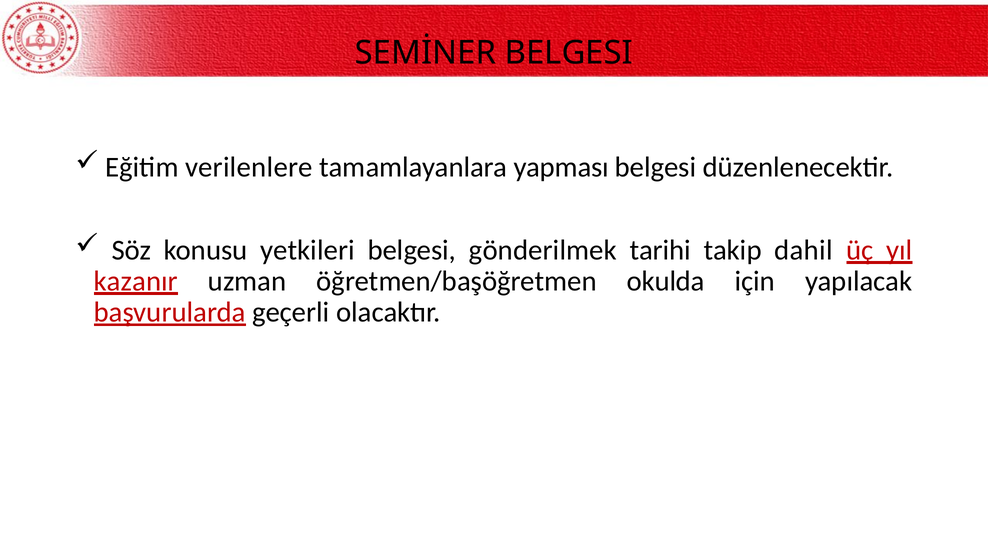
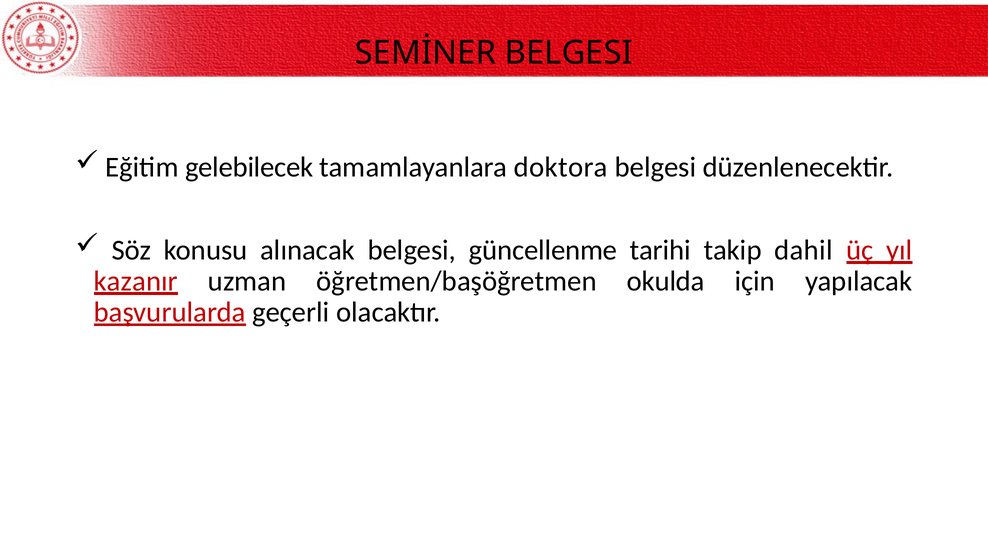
verilenlere: verilenlere -> gelebilecek (249, 167)
yapması: yapması -> doktora (561, 167)
yetkileri: yetkileri -> alınacak (308, 250)
gönderilmek: gönderilmek -> güncellenme (543, 250)
